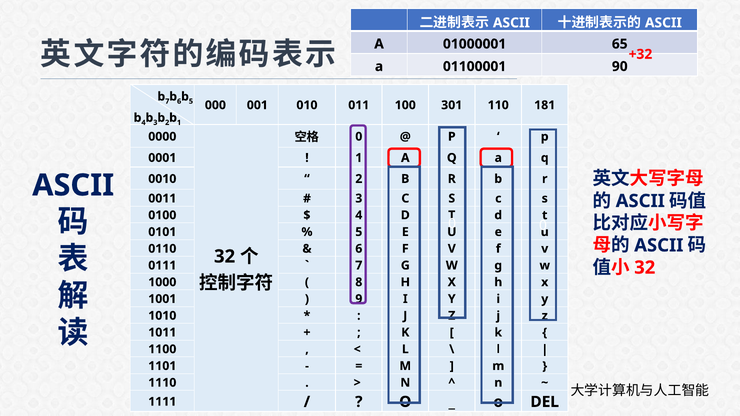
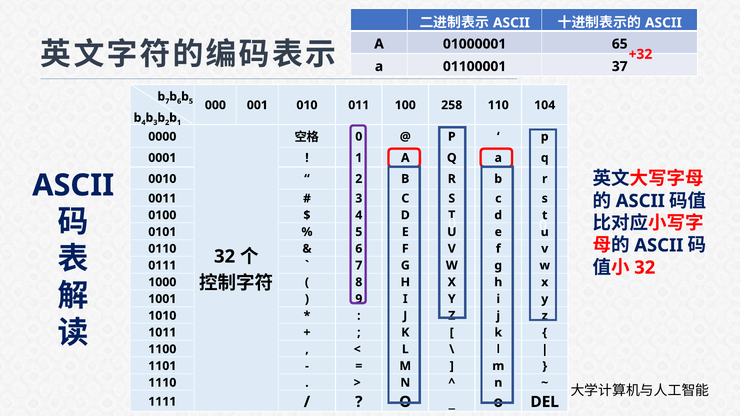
90: 90 -> 37 (620, 66)
301: 301 -> 258 (452, 105)
181: 181 -> 104 (545, 105)
